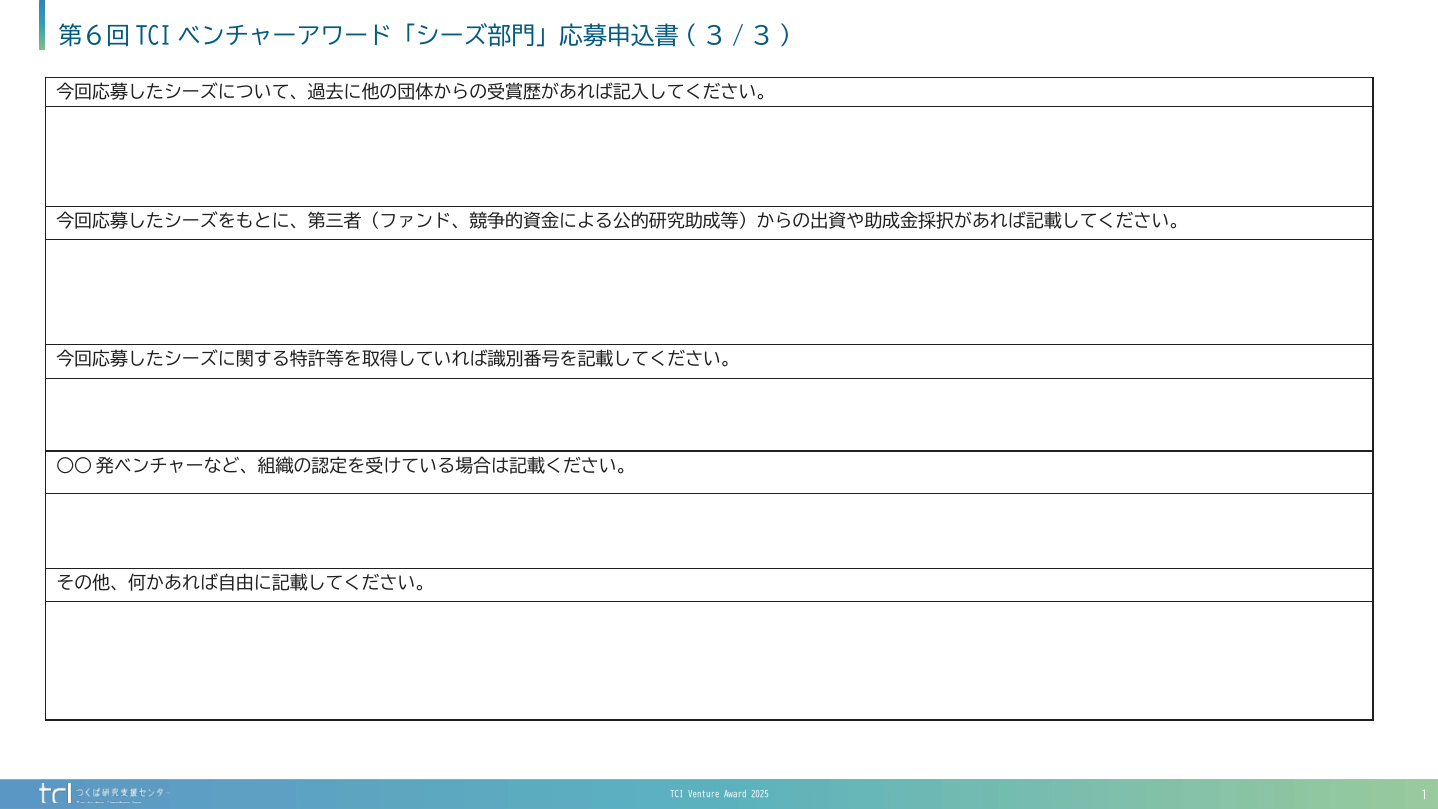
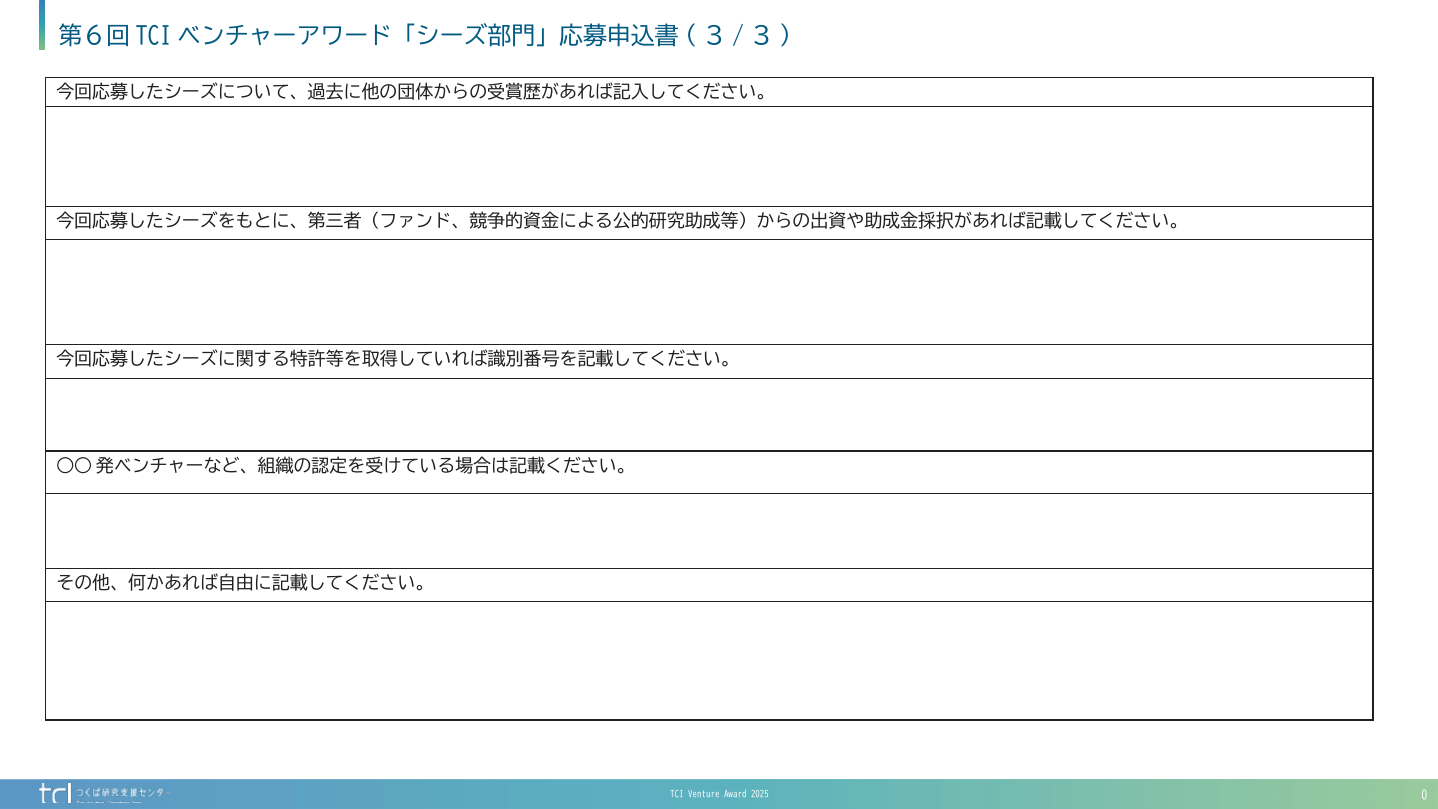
1: 1 -> 0 (1424, 796)
